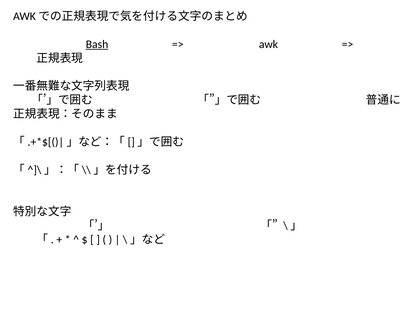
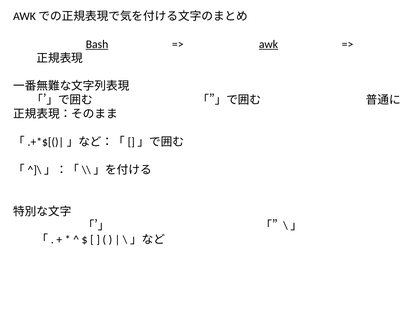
awk underline: none -> present (268, 44)
